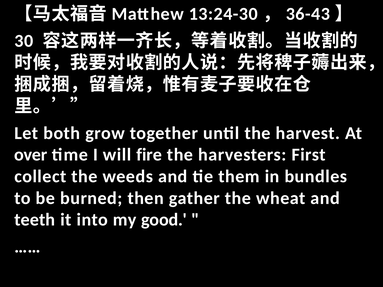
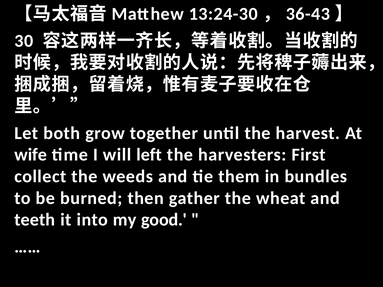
over: over -> wife (31, 155)
fire: fire -> left (149, 155)
